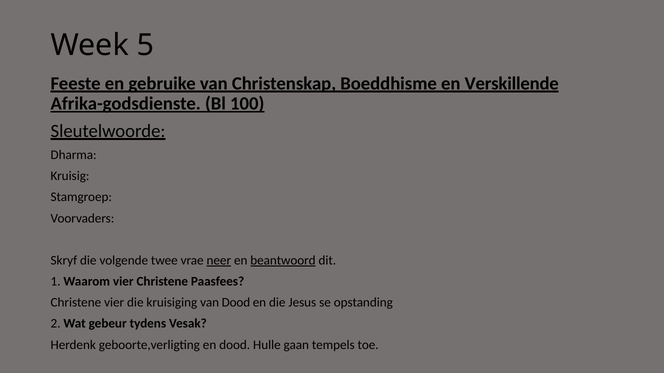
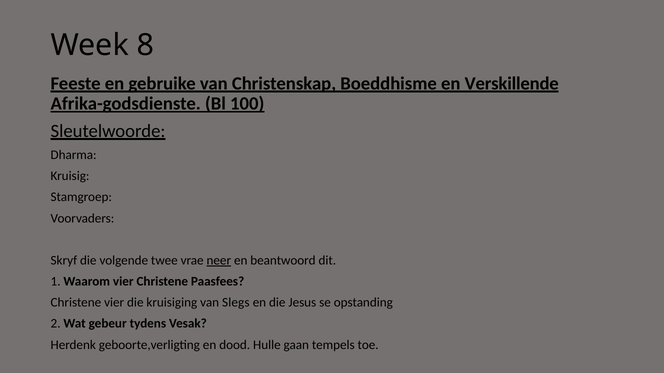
5: 5 -> 8 (145, 45)
beantwoord underline: present -> none (283, 261)
van Dood: Dood -> Slegs (236, 303)
